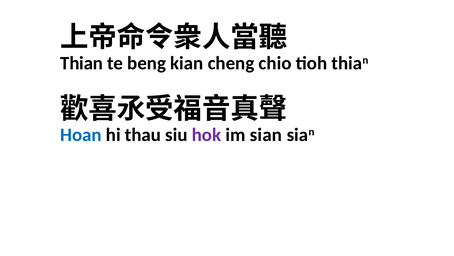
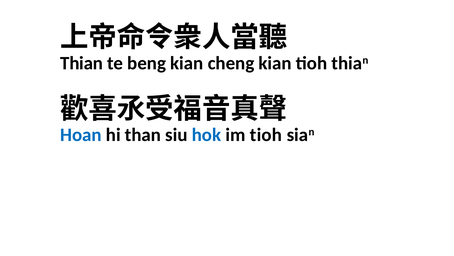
cheng chio: chio -> kian (275, 63)
thau: thau -> than (143, 134)
hok colour: purple -> blue (207, 134)
im sian: sian -> tioh (266, 134)
